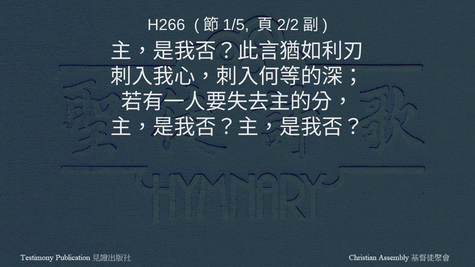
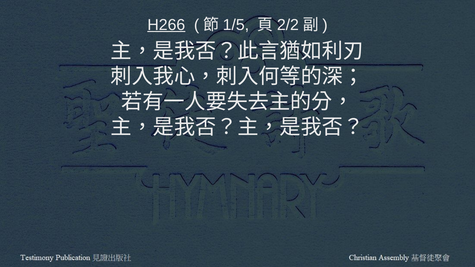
H266 underline: none -> present (166, 25)
